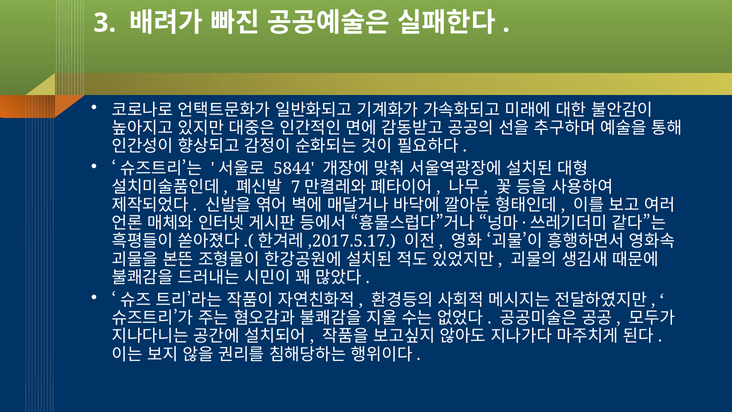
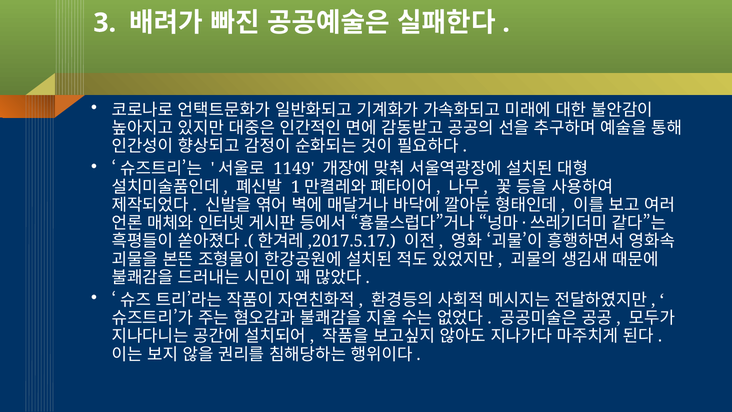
5844: 5844 -> 1149 (294, 169)
7: 7 -> 1 (296, 187)
